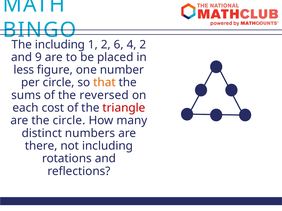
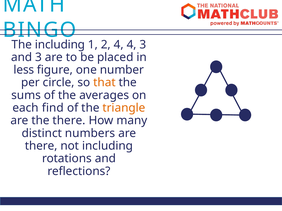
2 6: 6 -> 4 (119, 45)
4 2: 2 -> 3 (143, 45)
and 9: 9 -> 3 (39, 57)
reversed: reversed -> averages (104, 95)
cost: cost -> find (53, 108)
triangle colour: red -> orange (124, 108)
the circle: circle -> there (69, 121)
